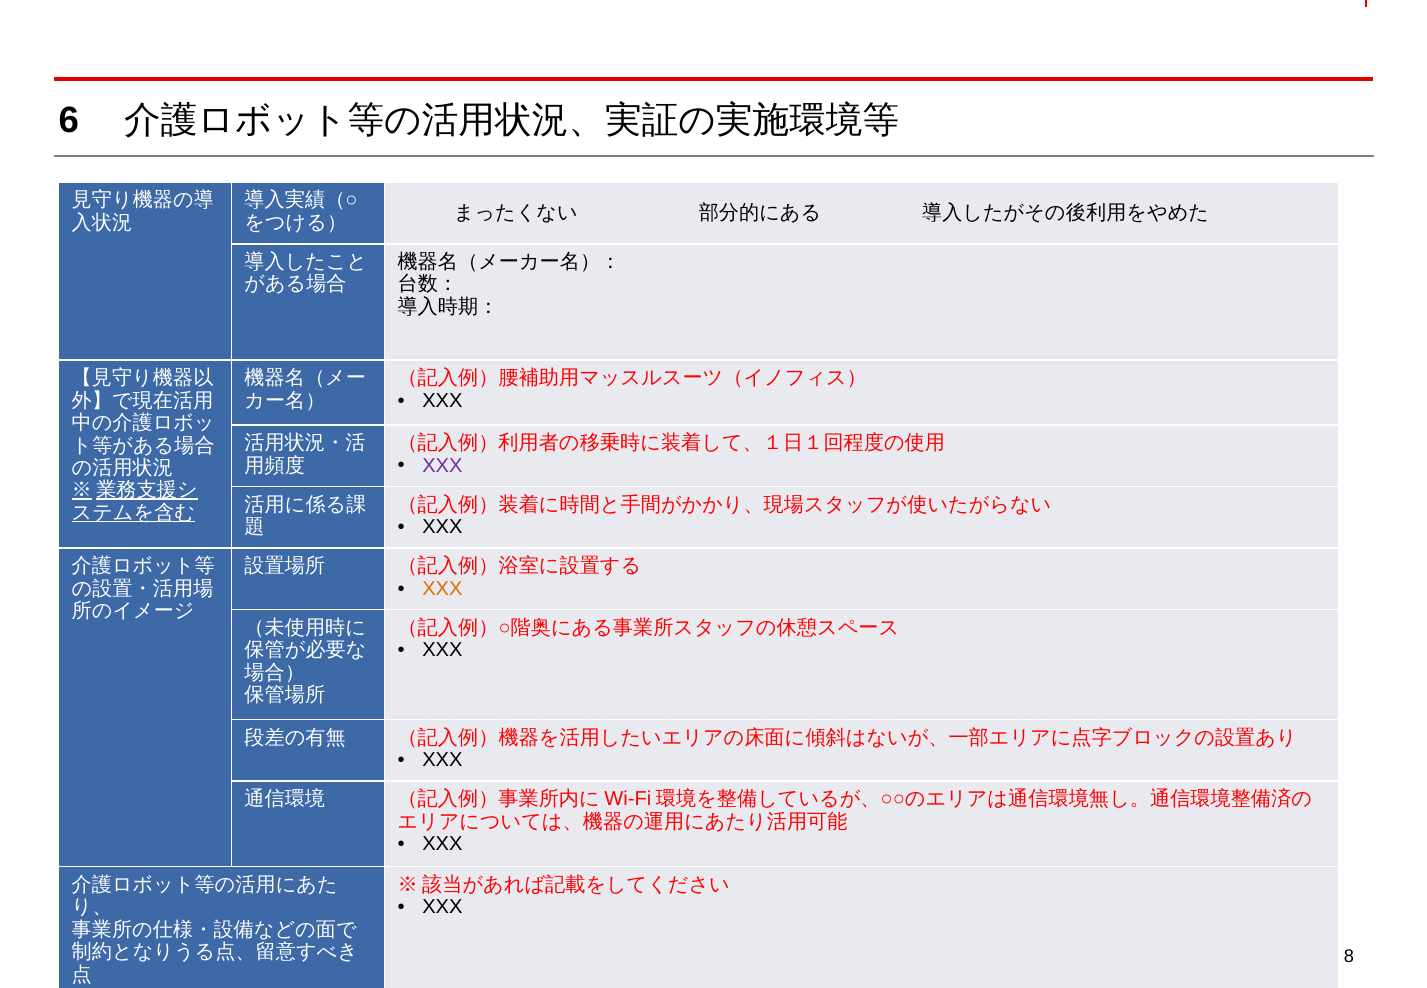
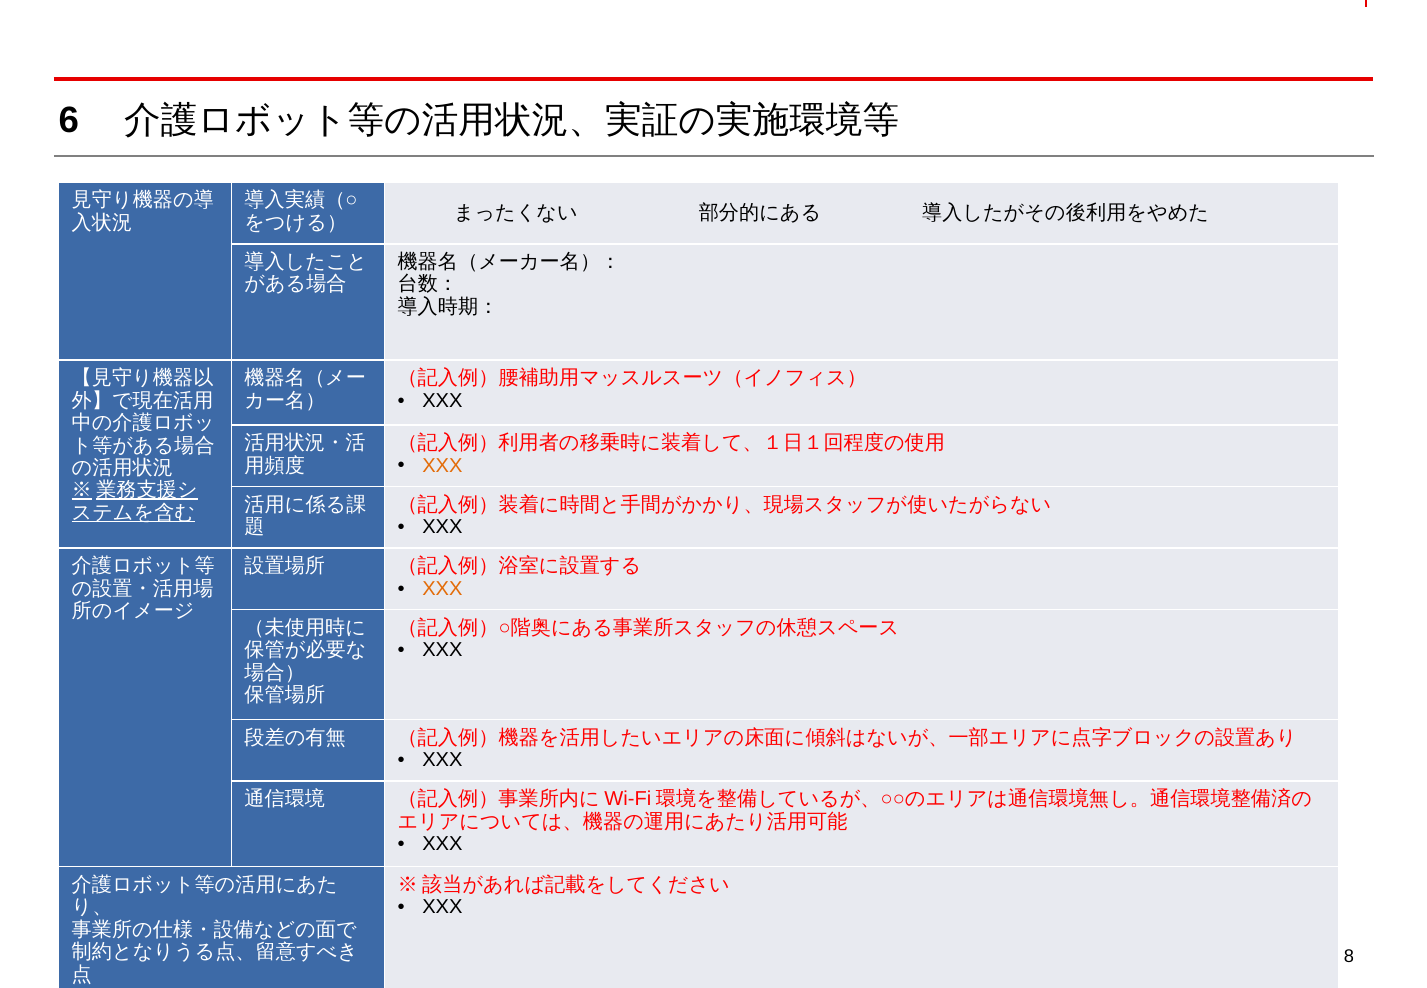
XXX colour: purple -> orange (442, 465)
